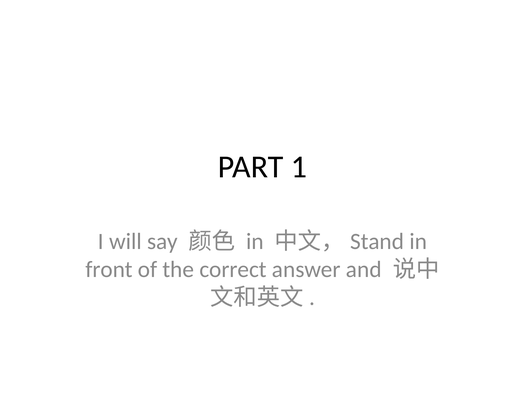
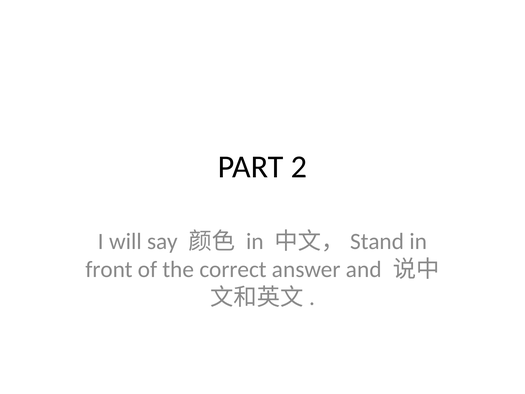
1: 1 -> 2 (299, 167)
